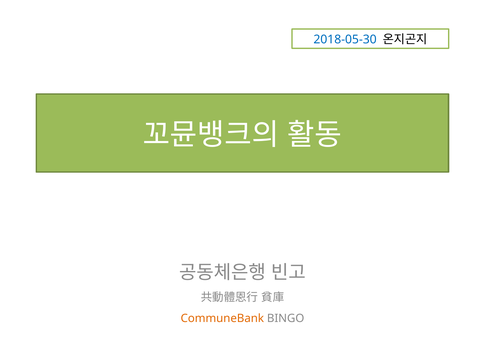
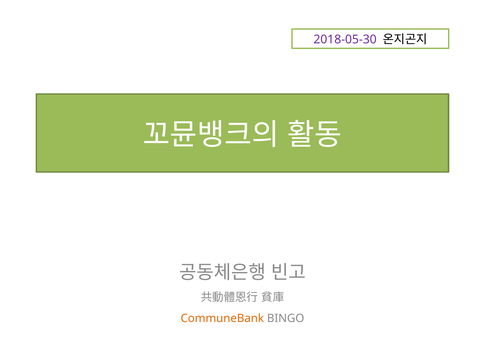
2018-05-30 colour: blue -> purple (345, 39)
